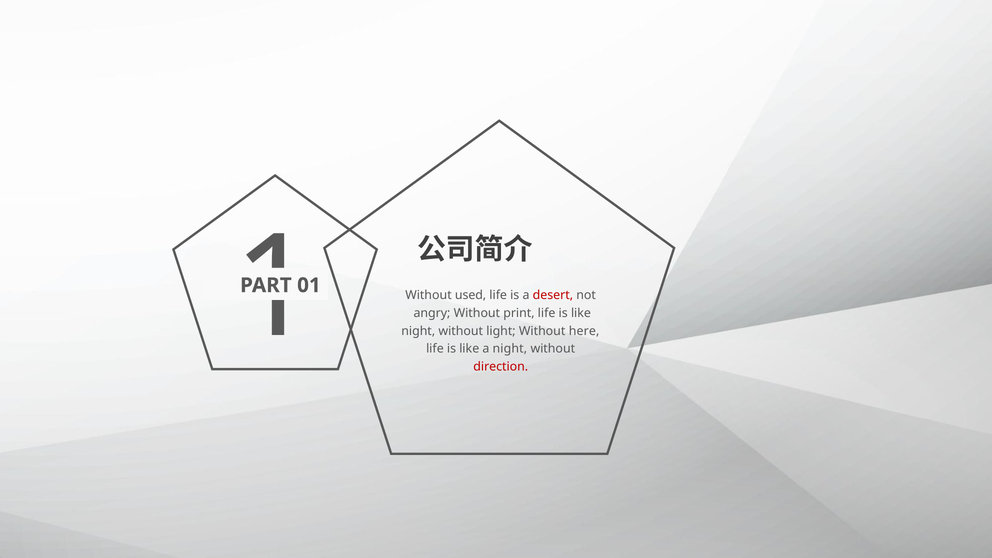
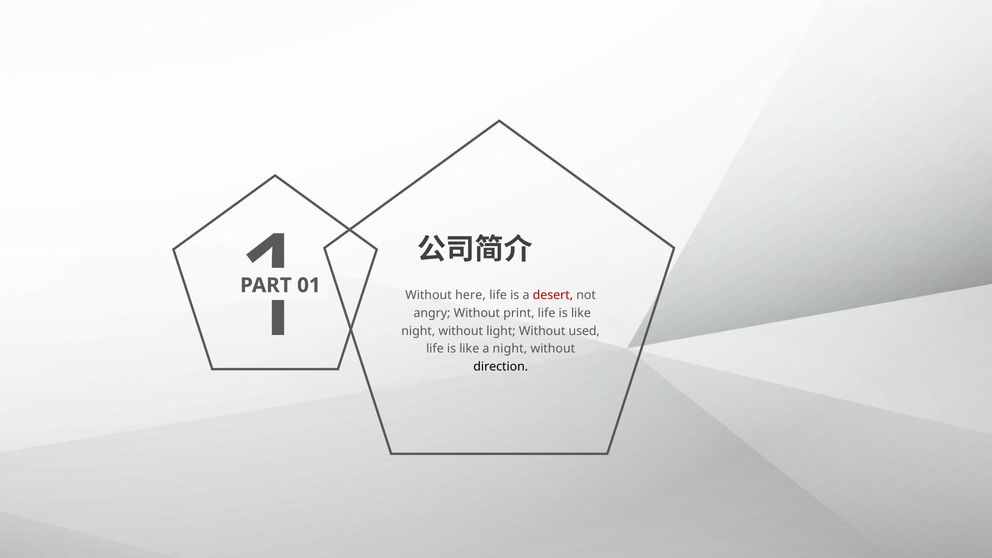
used: used -> here (470, 295)
here: here -> used (584, 331)
direction colour: red -> black (501, 367)
